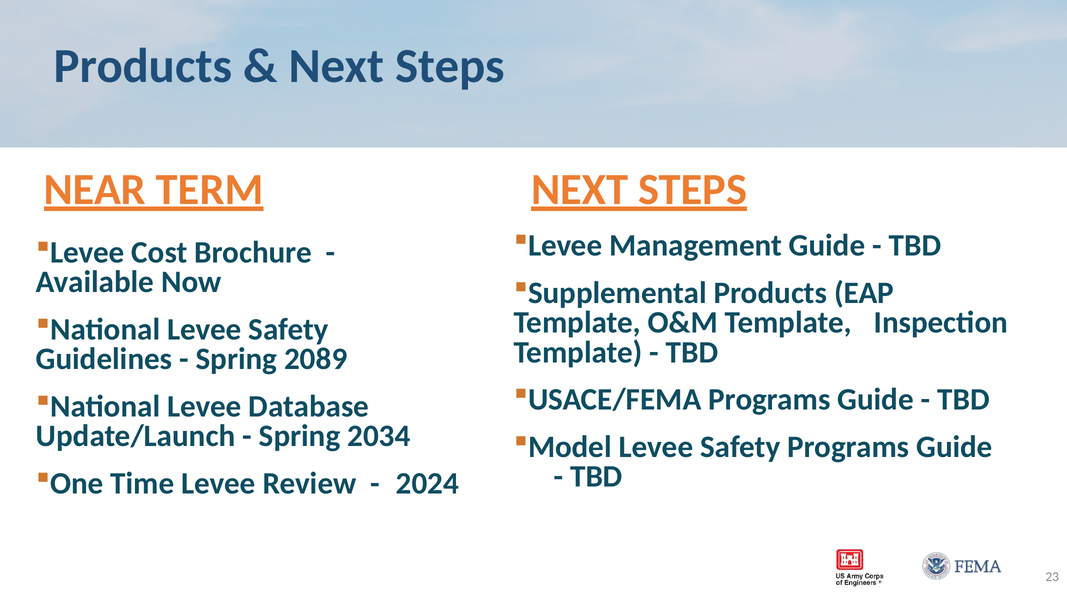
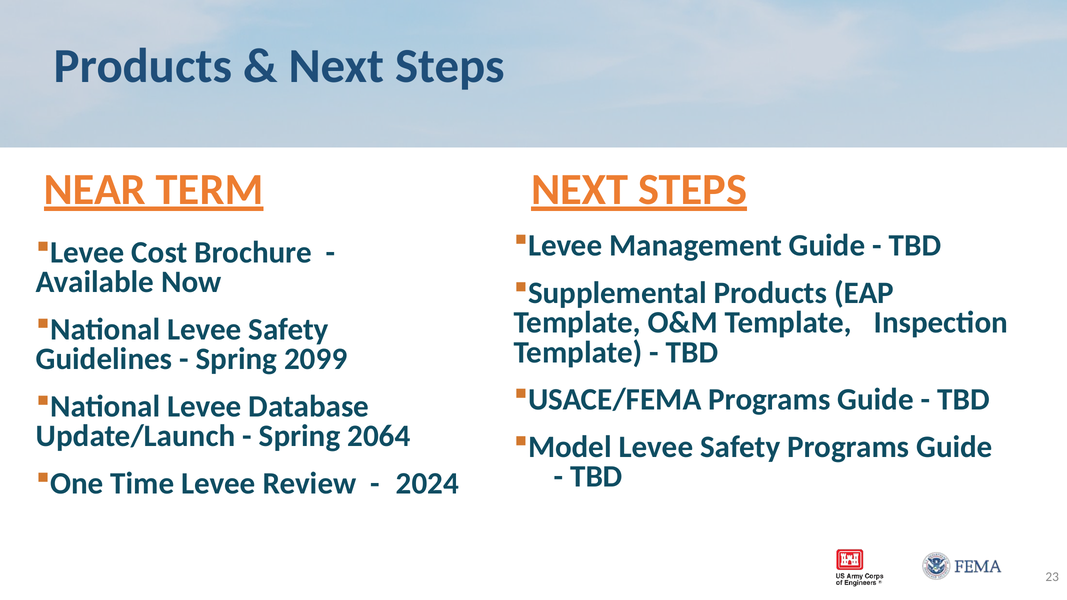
2089: 2089 -> 2099 (316, 359)
2034: 2034 -> 2064 (379, 436)
